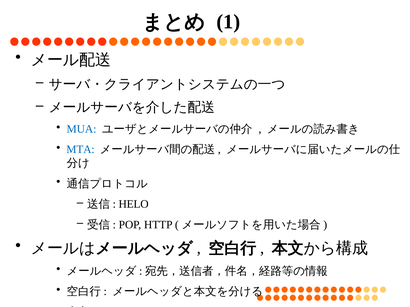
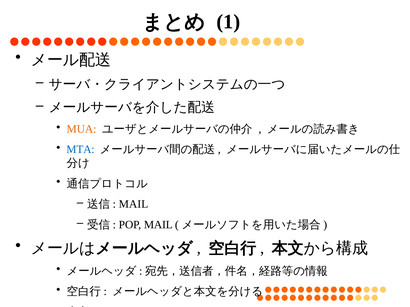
MUA colour: blue -> orange (82, 129)
HELO: HELO -> MAIL (134, 204)
POP HTTP: HTTP -> MAIL (158, 225)
